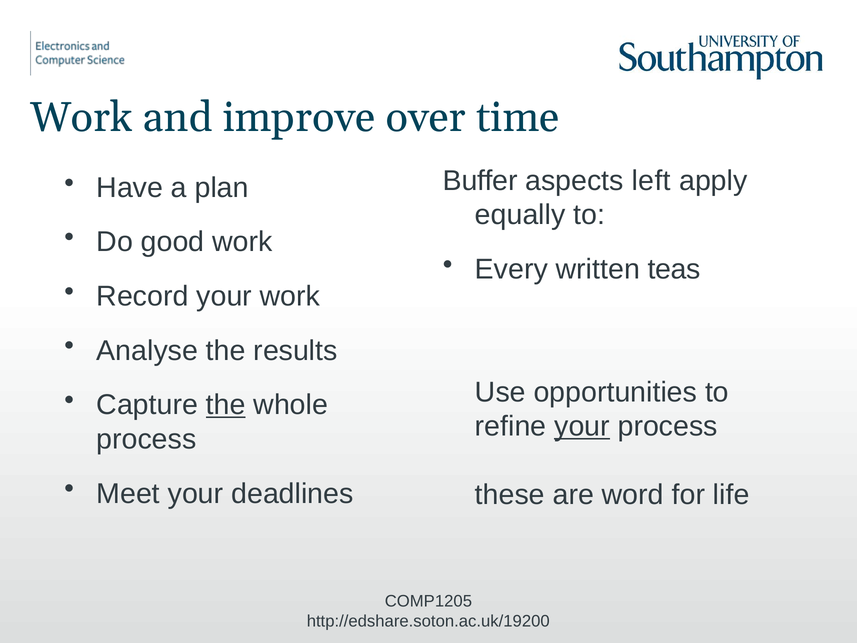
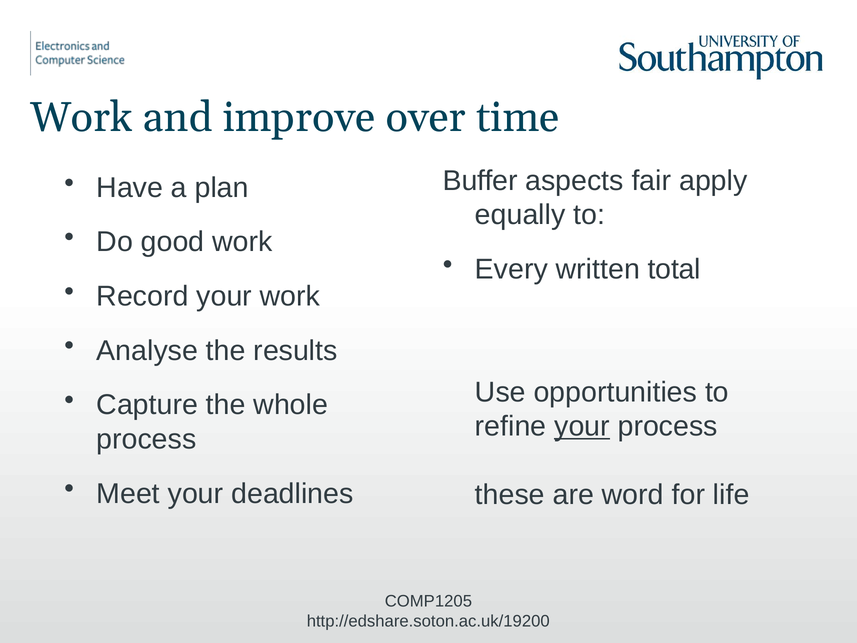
left: left -> fair (651, 181)
teas: teas -> total (674, 269)
the underline: present -> none (226, 405)
